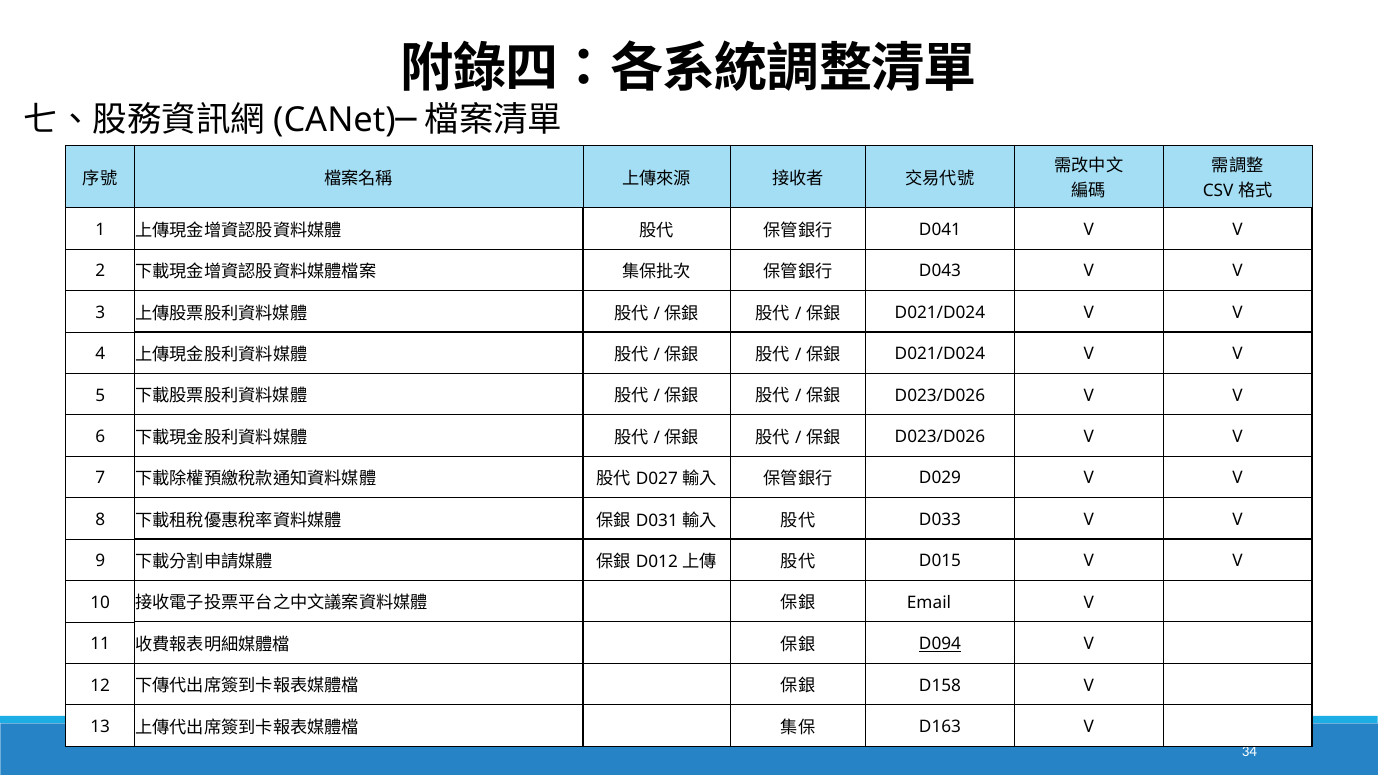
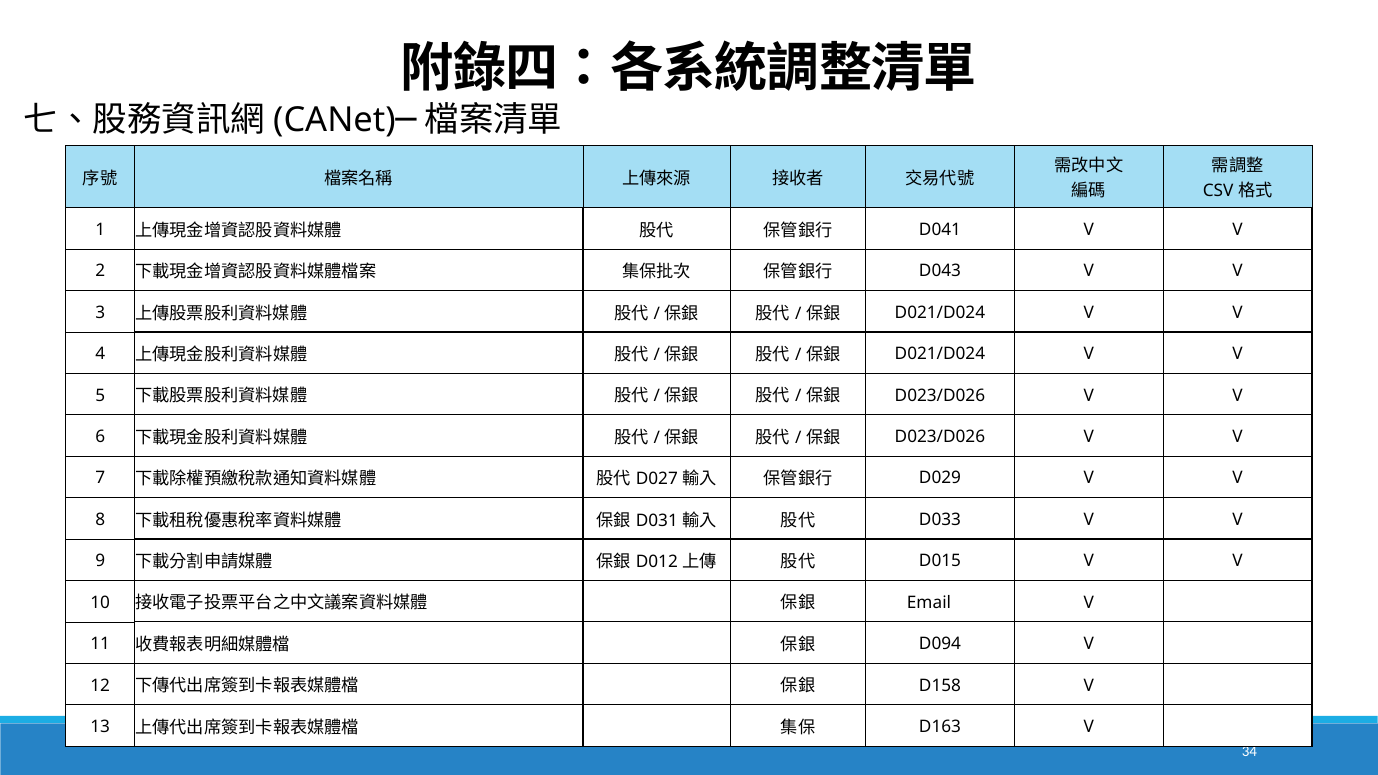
D094 underline: present -> none (940, 644)
